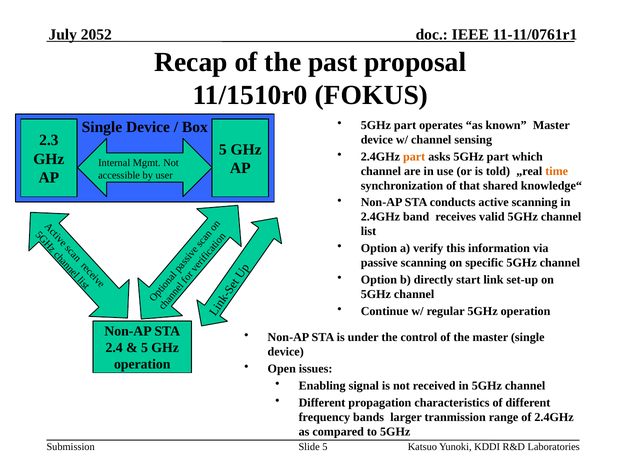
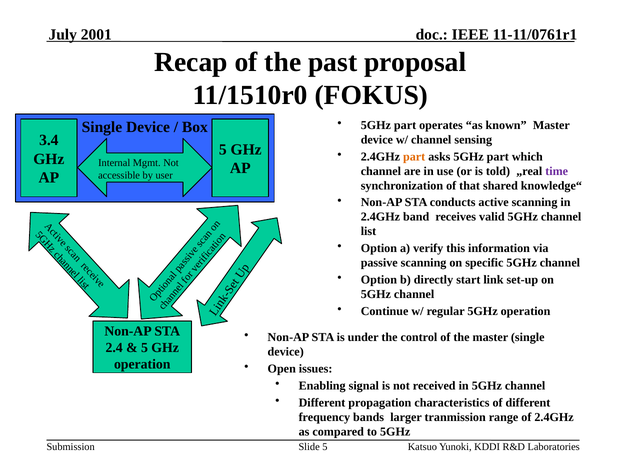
2052: 2052 -> 2001 (96, 35)
2.3: 2.3 -> 3.4 (49, 140)
time colour: orange -> purple (557, 171)
